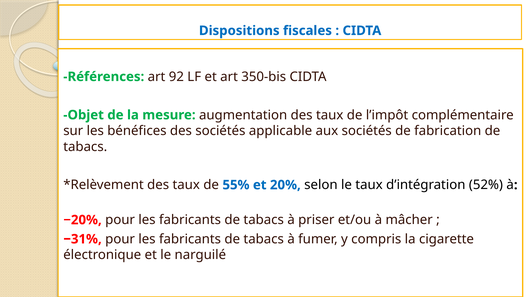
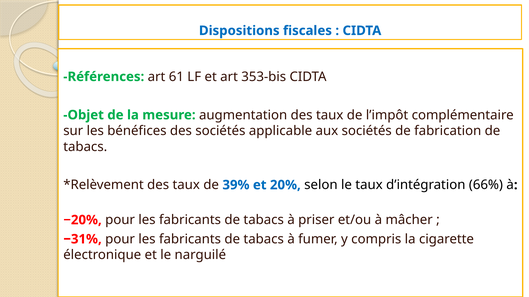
92: 92 -> 61 (176, 77)
350-bis: 350-bis -> 353-bis (264, 77)
55%: 55% -> 39% (236, 185)
52%: 52% -> 66% (486, 185)
